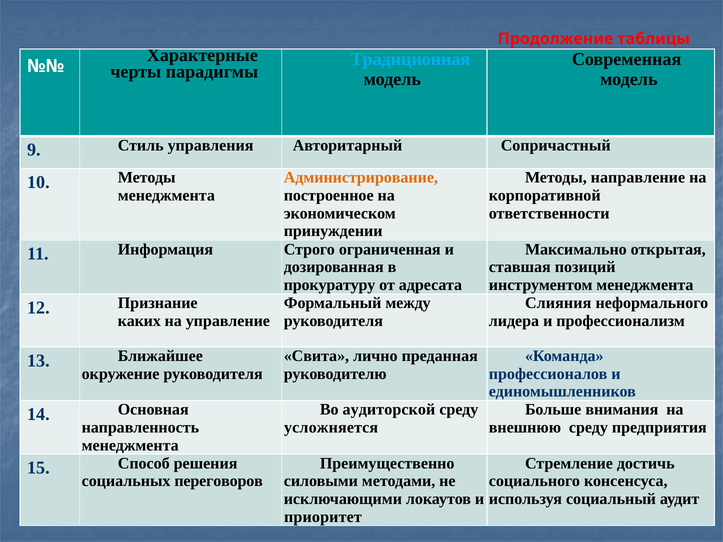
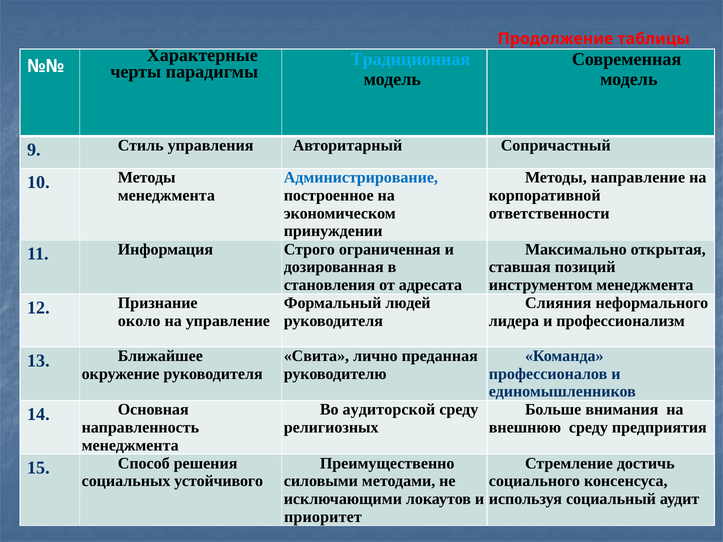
Администрирование colour: orange -> blue (361, 178)
прокуратуру: прокуратуру -> становления (330, 285)
между: между -> людей (408, 303)
каких: каких -> около (139, 321)
усложняется: усложняется -> религиозных (331, 428)
переговоров: переговоров -> устойчивого (219, 481)
